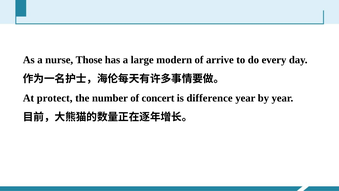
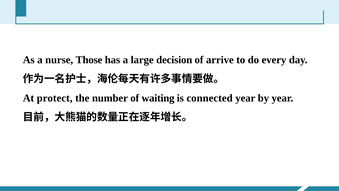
modern: modern -> decision (174, 60)
concert: concert -> waiting (158, 98)
difference: difference -> connected (210, 98)
